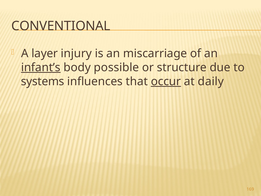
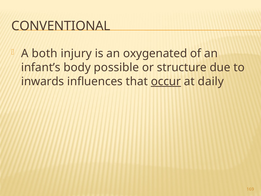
layer: layer -> both (45, 53)
miscarriage: miscarriage -> oxygenated (155, 53)
infant’s underline: present -> none (41, 67)
systems: systems -> inwards (43, 81)
